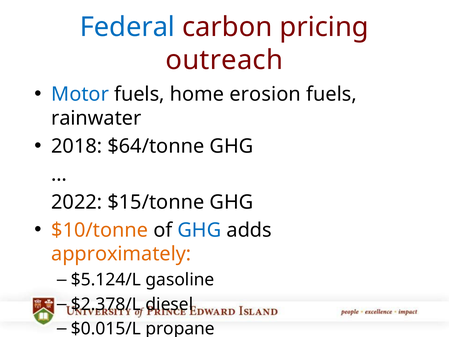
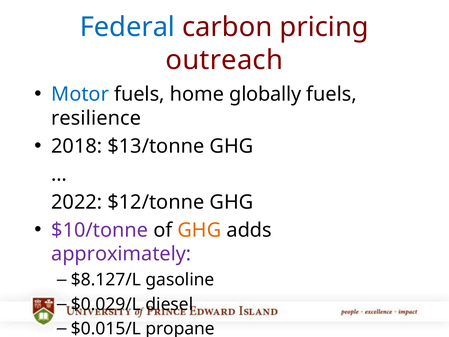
erosion: erosion -> globally (265, 94)
rainwater: rainwater -> resilience (96, 118)
$64/tonne: $64/tonne -> $13/tonne (156, 146)
$15/tonne: $15/tonne -> $12/tonne (156, 202)
$10/tonne colour: orange -> purple (100, 230)
GHG colour: blue -> orange (199, 230)
approximately colour: orange -> purple (121, 254)
$5.124/L: $5.124/L -> $8.127/L (106, 280)
$2.378/L: $2.378/L -> $0.029/L (106, 304)
